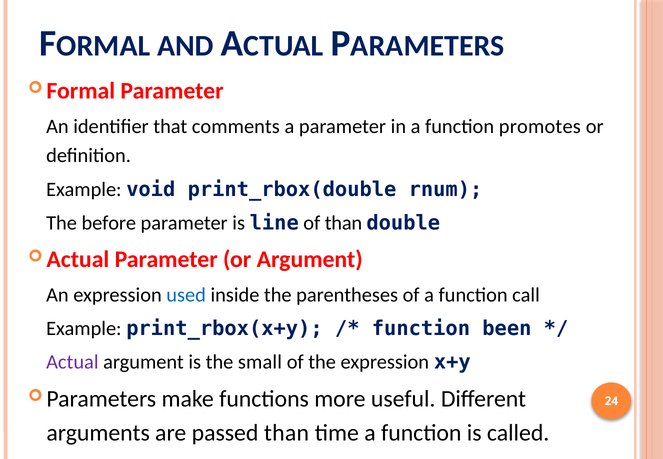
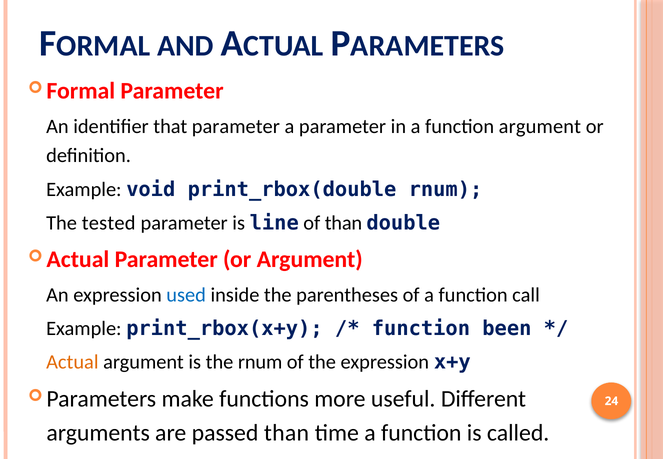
that comments: comments -> parameter (236, 126)
function promotes: promotes -> argument (540, 126)
before: before -> tested (109, 223)
Actual colour: purple -> orange (72, 362)
the small: small -> rnum (260, 362)
